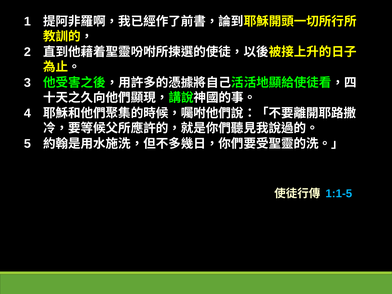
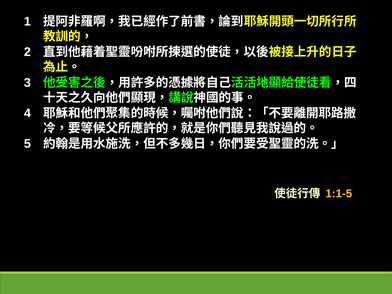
1:1-5 colour: light blue -> yellow (339, 194)
